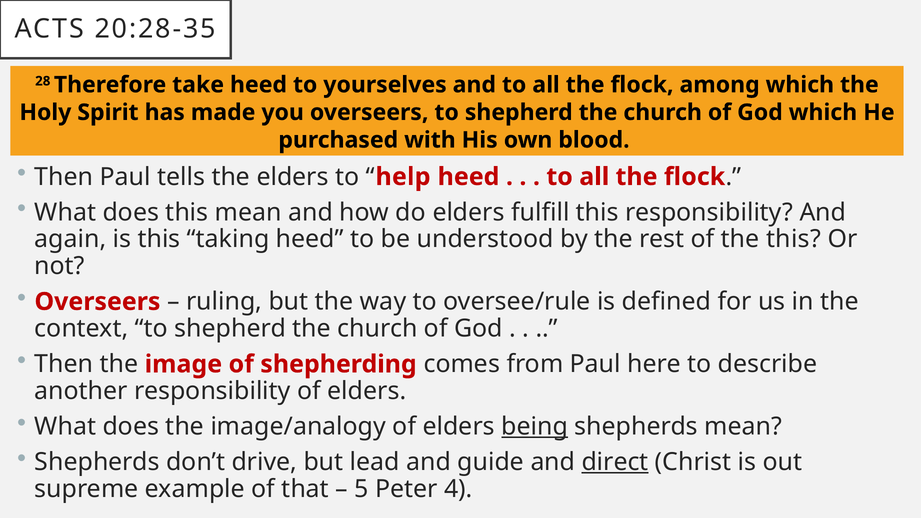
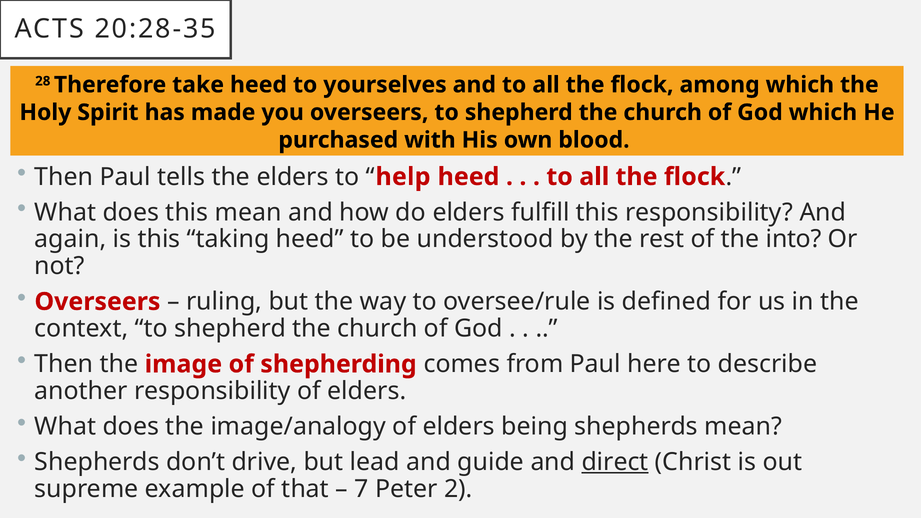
the this: this -> into (794, 239)
being underline: present -> none (535, 427)
5: 5 -> 7 (362, 489)
4: 4 -> 2 (458, 489)
